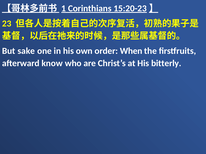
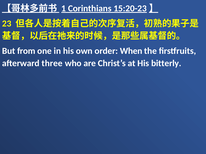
sake: sake -> from (26, 51)
know: know -> three (52, 63)
